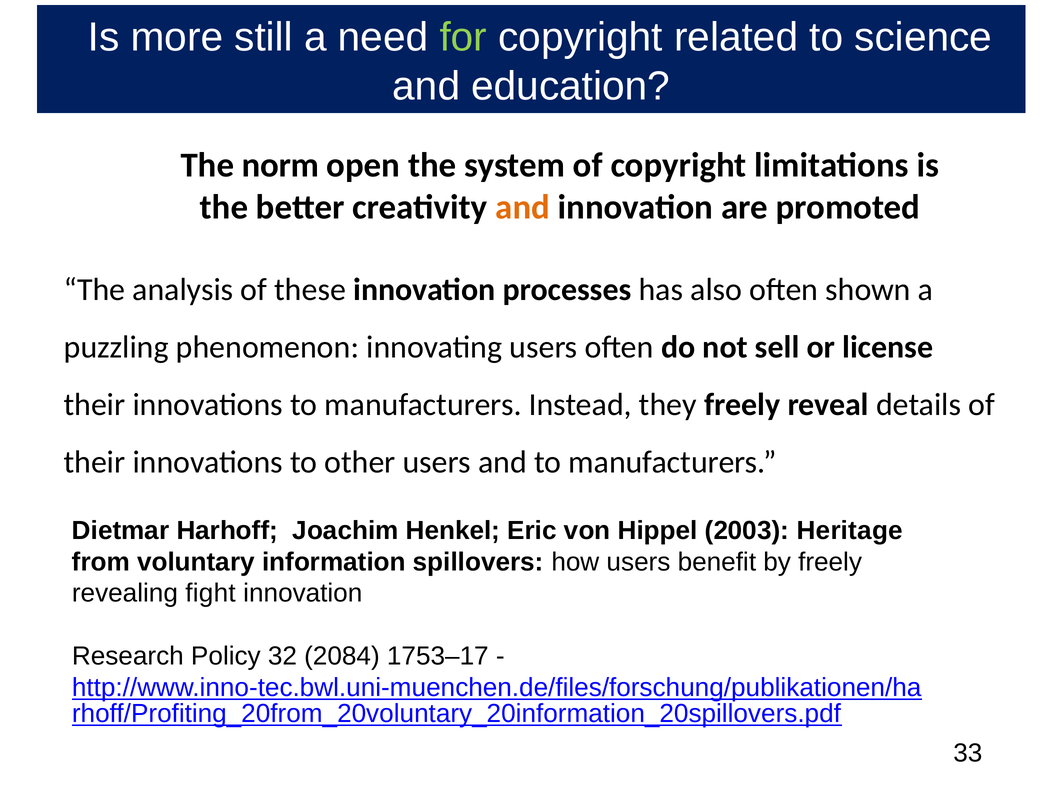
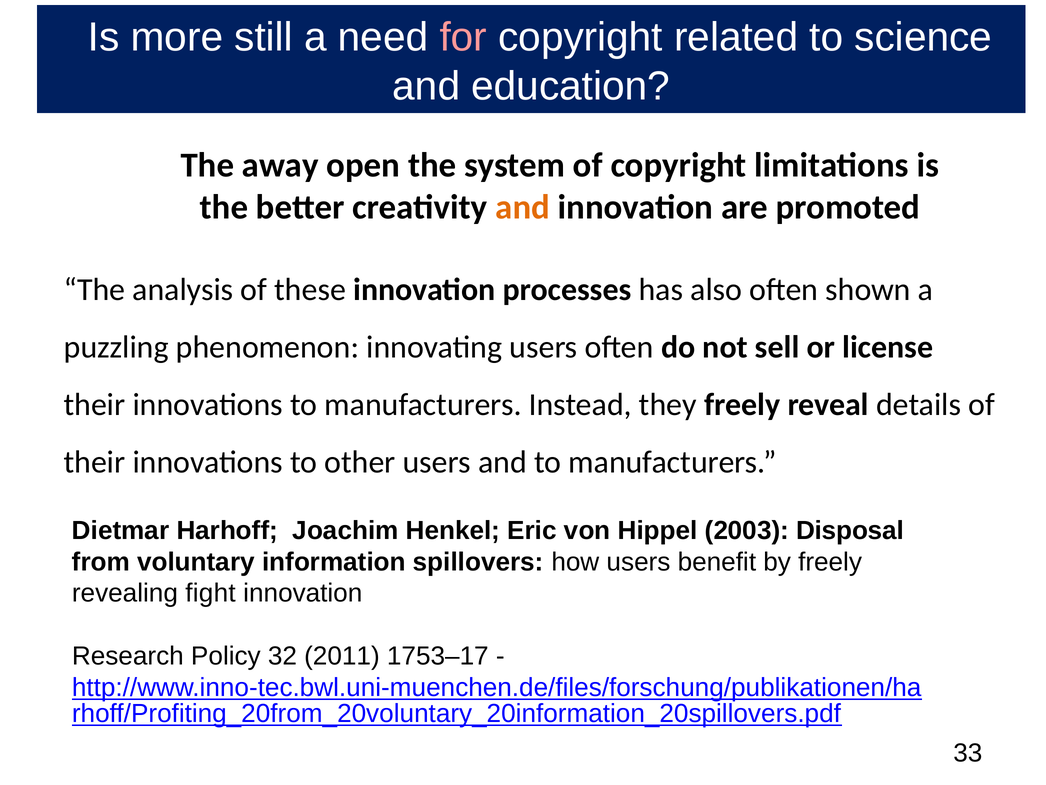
for colour: light green -> pink (463, 37)
norm: norm -> away (280, 165)
Heritage: Heritage -> Disposal (850, 530)
2084: 2084 -> 2011 (342, 656)
